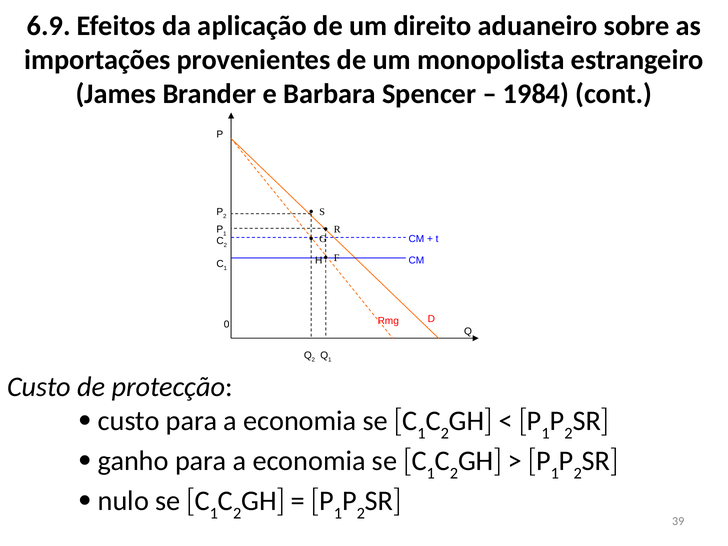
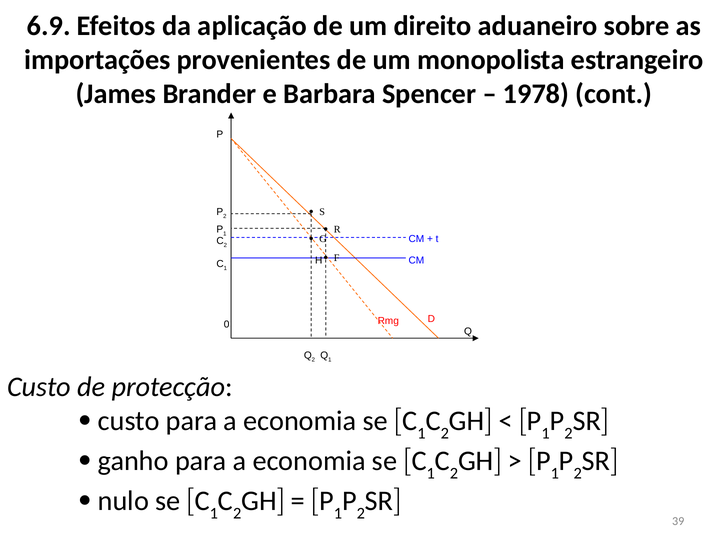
1984: 1984 -> 1978 (536, 94)
